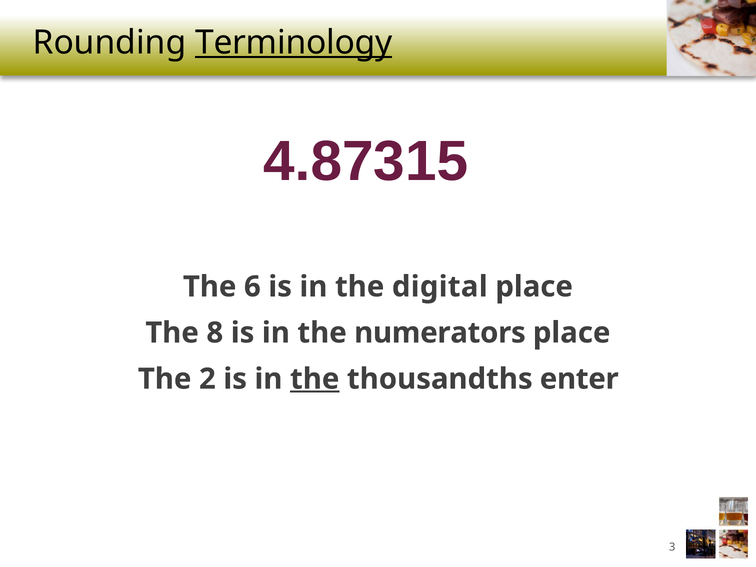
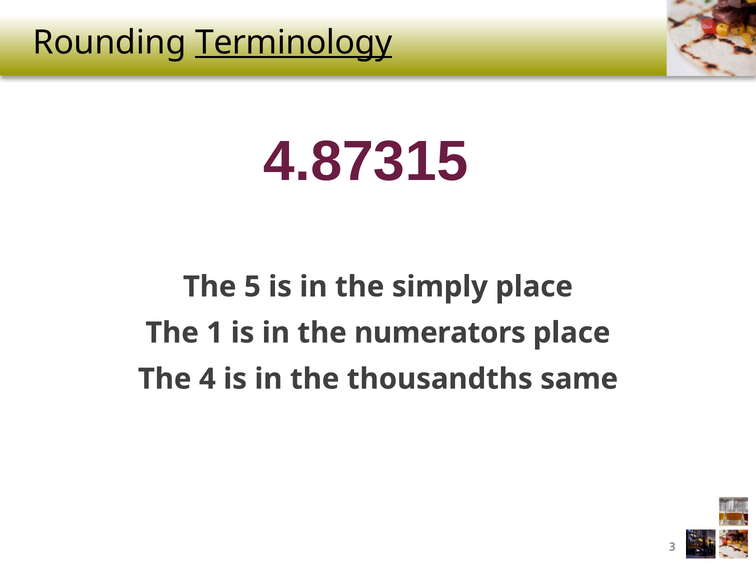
6: 6 -> 5 (252, 287)
digital: digital -> simply (440, 287)
8: 8 -> 1 (215, 333)
2: 2 -> 4 (207, 379)
the underline: present -> none (315, 379)
enter: enter -> same (579, 379)
